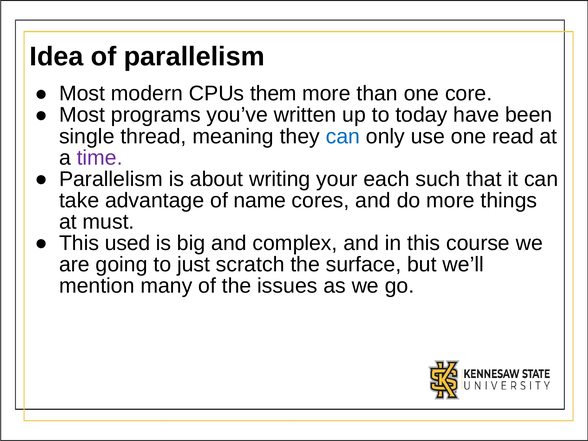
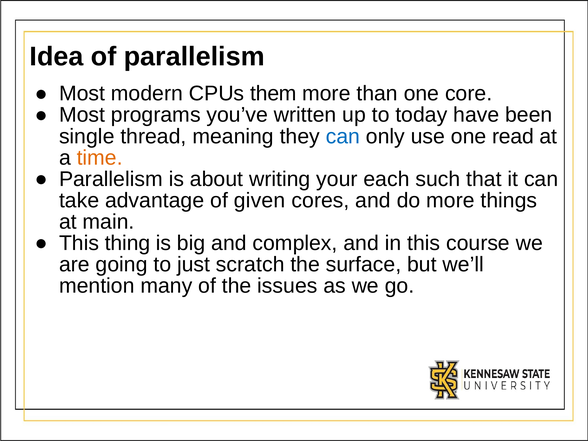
time colour: purple -> orange (100, 158)
name: name -> given (260, 200)
must: must -> main (109, 222)
used: used -> thing (128, 243)
